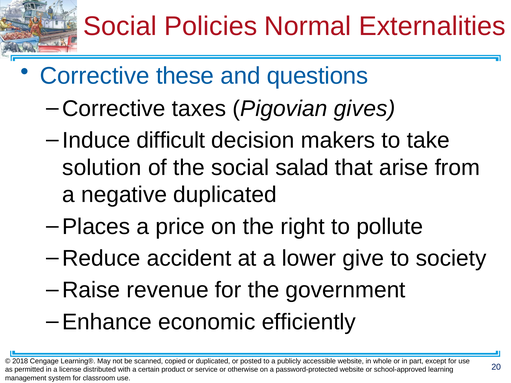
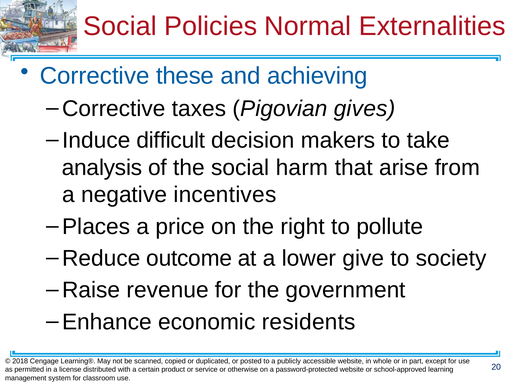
questions: questions -> achieving (317, 76)
solution: solution -> analysis (102, 168)
salad: salad -> harm (302, 168)
negative duplicated: duplicated -> incentives (225, 195)
accident: accident -> outcome (189, 259)
efficiently: efficiently -> residents (309, 322)
